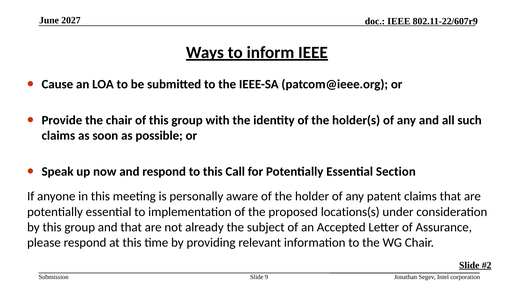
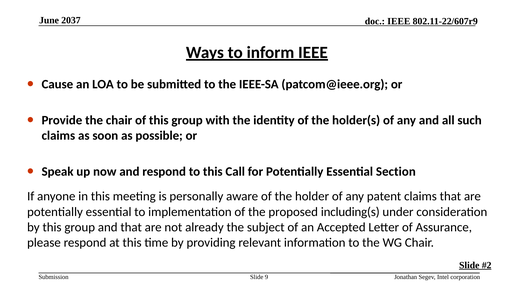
2027: 2027 -> 2037 (71, 20)
locations(s: locations(s -> including(s (350, 212)
